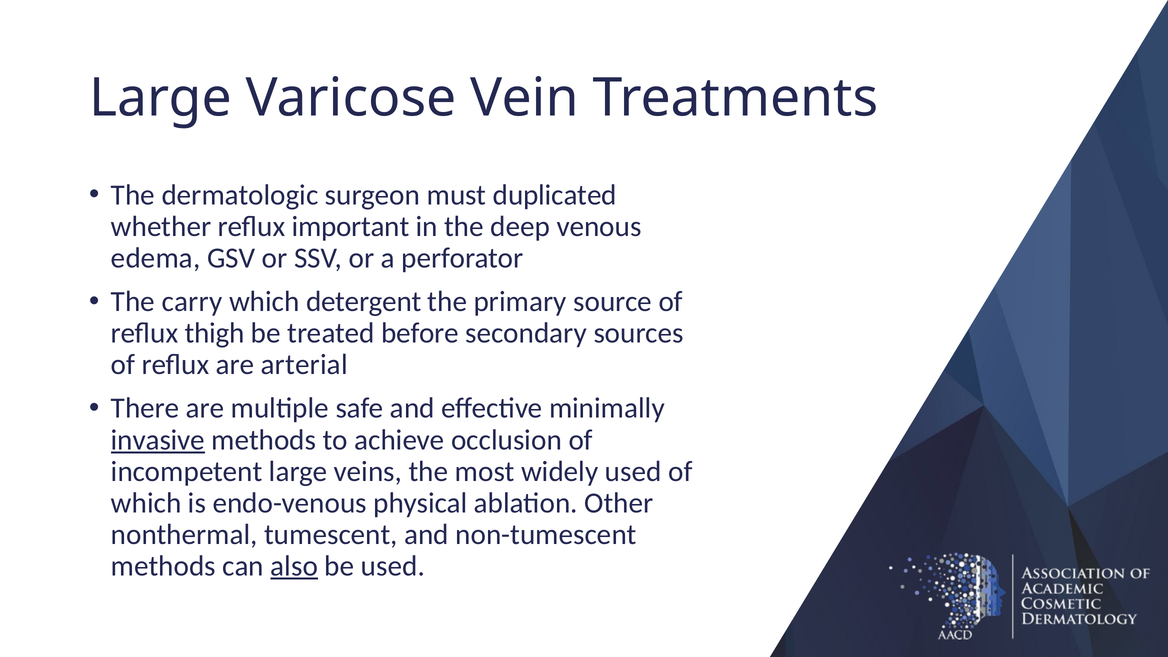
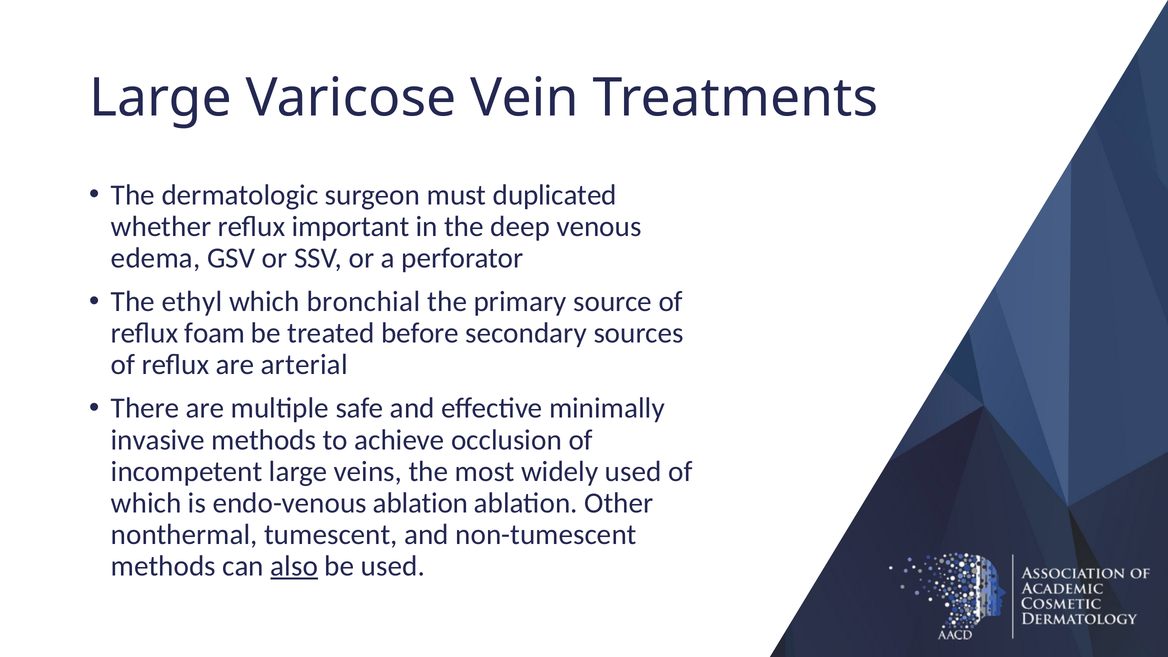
carry: carry -> ethyl (192, 302)
detergent: detergent -> bronchial (363, 302)
thigh: thigh -> foam (215, 333)
invasive underline: present -> none (158, 440)
endo-venous physical: physical -> ablation (420, 503)
